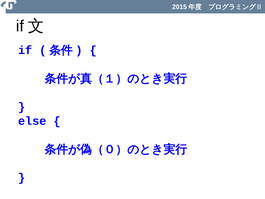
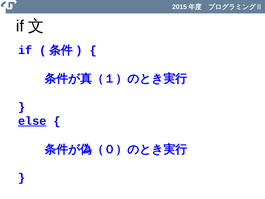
else underline: none -> present (32, 121)
